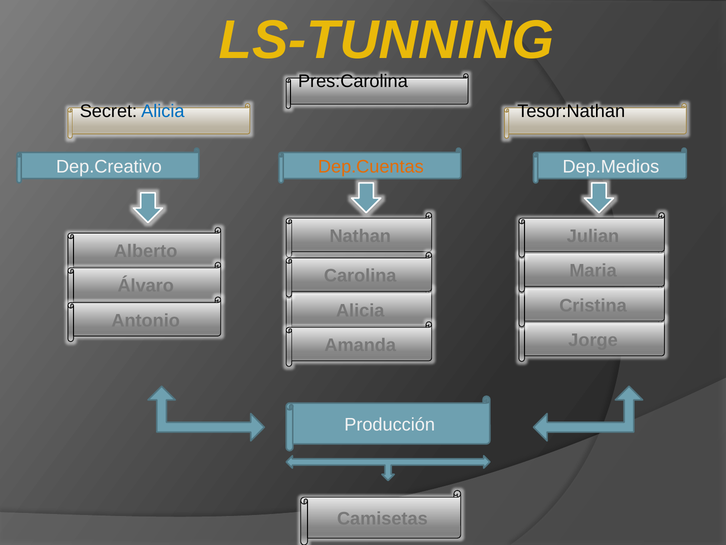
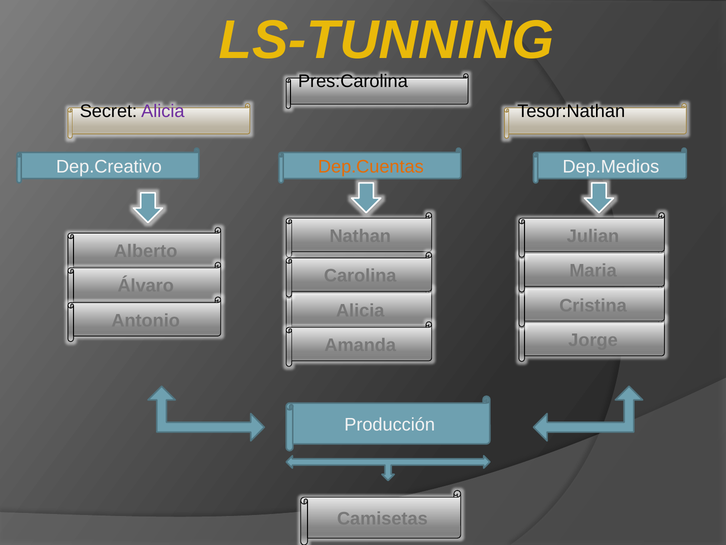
Alicia colour: blue -> purple (163, 111)
